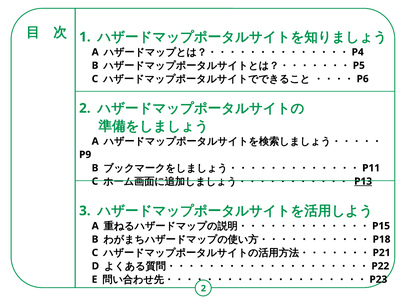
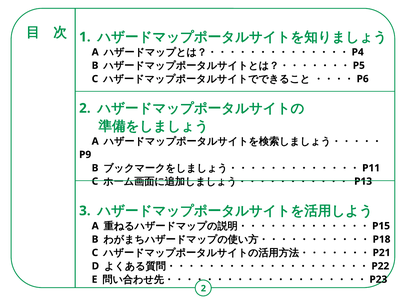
P13 underline: present -> none (363, 182)
